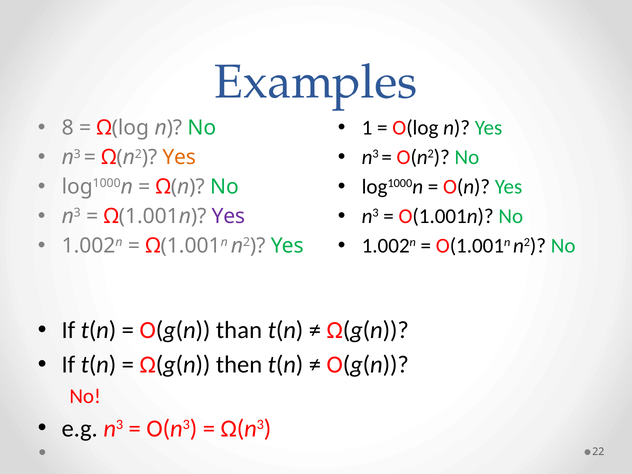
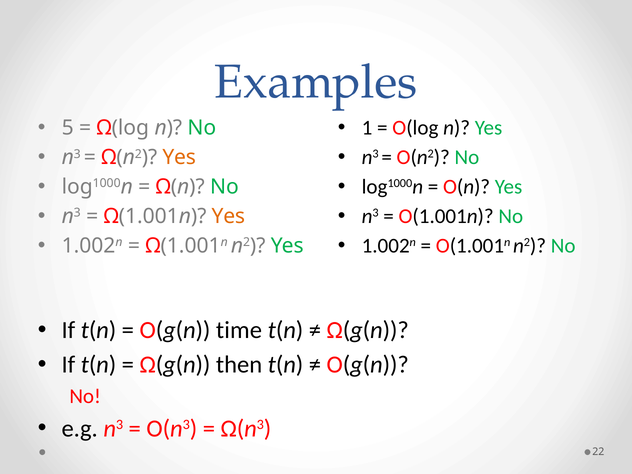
8: 8 -> 5 (68, 128)
Yes colour: purple -> orange (228, 216)
than: than -> time (239, 330)
